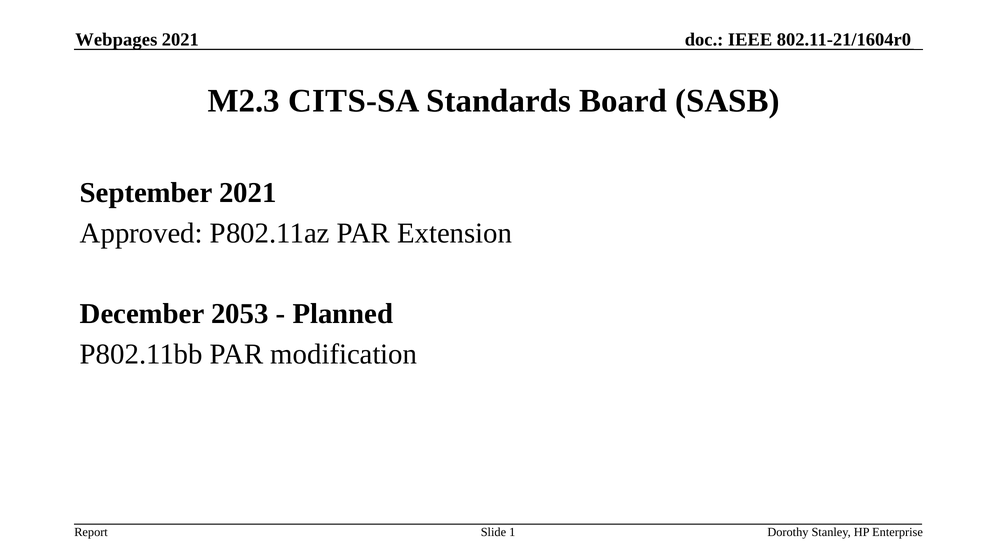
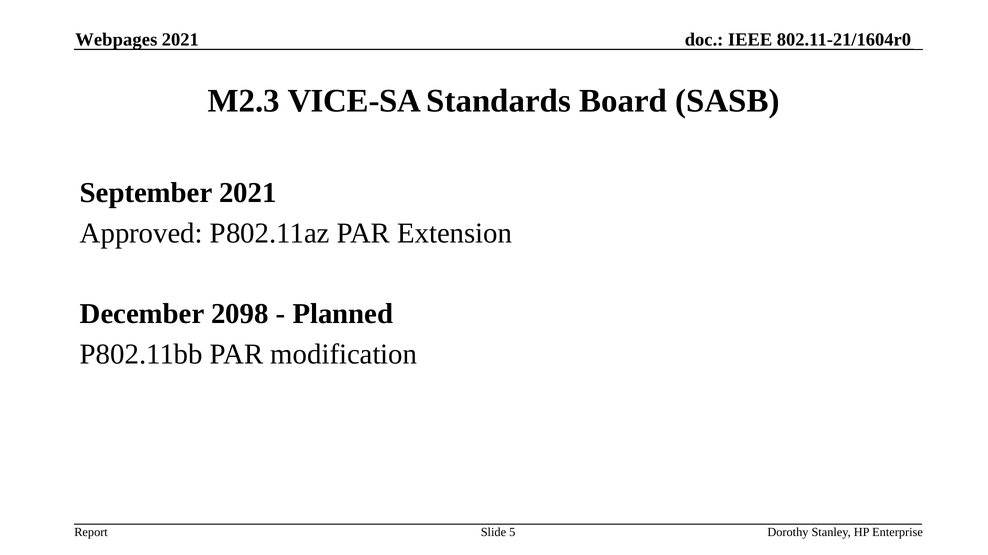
CITS-SA: CITS-SA -> VICE-SA (354, 101)
2053: 2053 -> 2098 (240, 314)
1: 1 -> 5 (512, 533)
